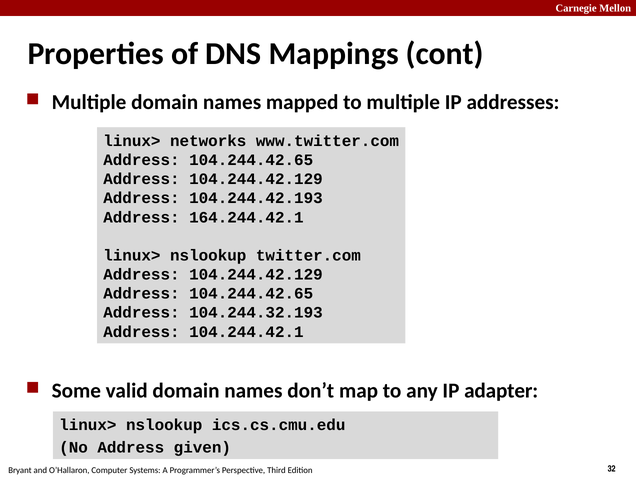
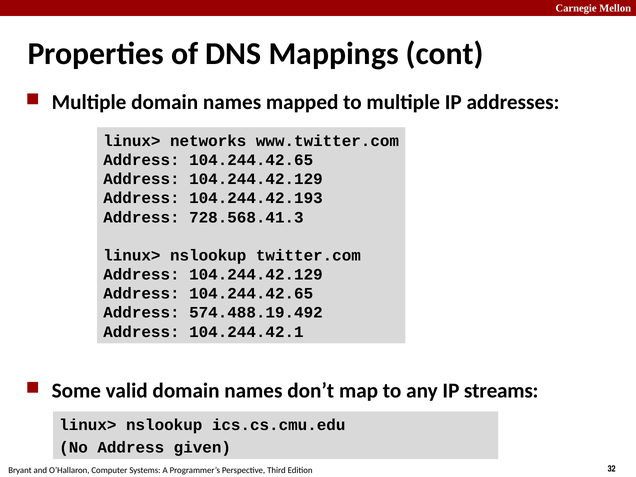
164.244.42.1: 164.244.42.1 -> 728.568.41.3 (246, 217)
104.244.32.193: 104.244.32.193 -> 574.488.19.492 (256, 313)
adapter: adapter -> streams (501, 391)
